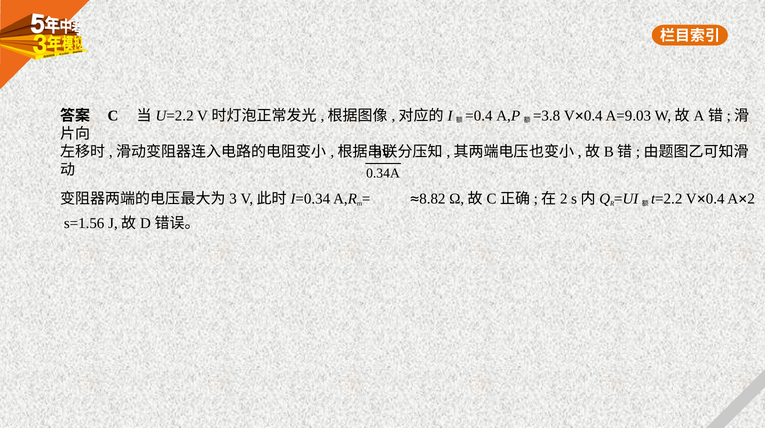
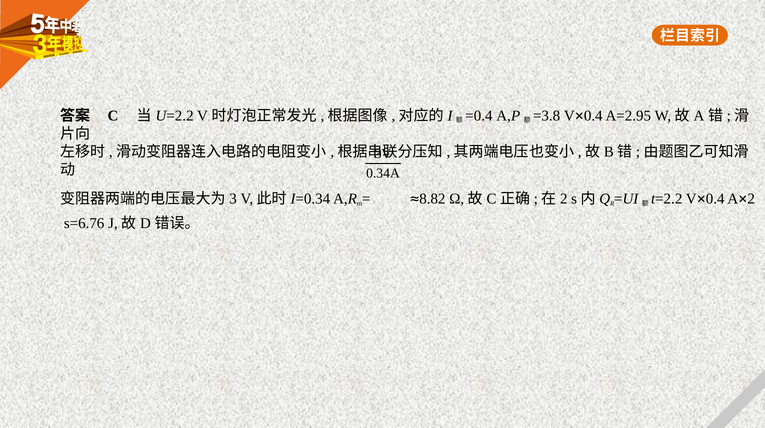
A=9.03: A=9.03 -> A=2.95 (628, 115)
s=1.56: s=1.56 -> s=6.76 (84, 223)
